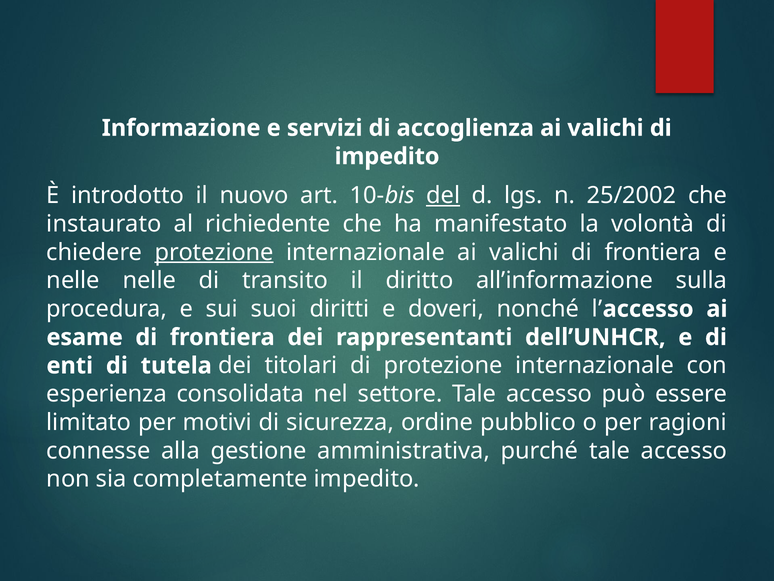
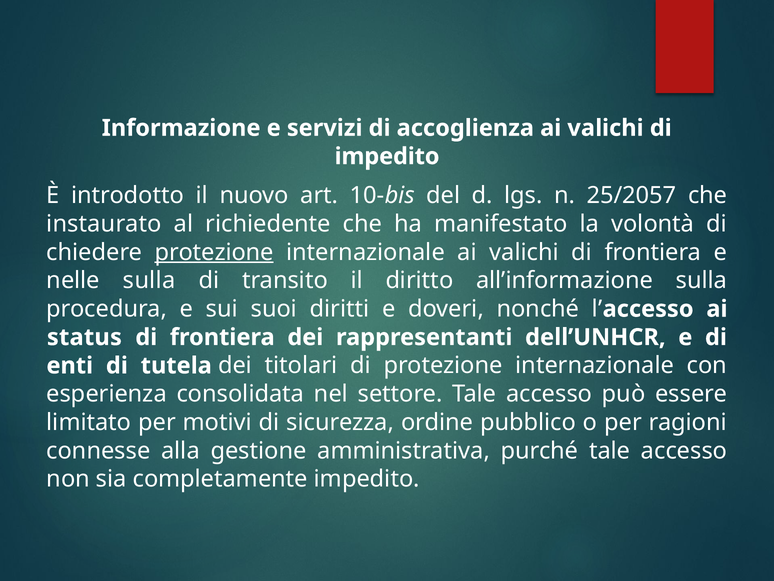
del underline: present -> none (443, 195)
25/2002: 25/2002 -> 25/2057 (632, 195)
nelle nelle: nelle -> sulla (149, 280)
esame: esame -> status (84, 337)
